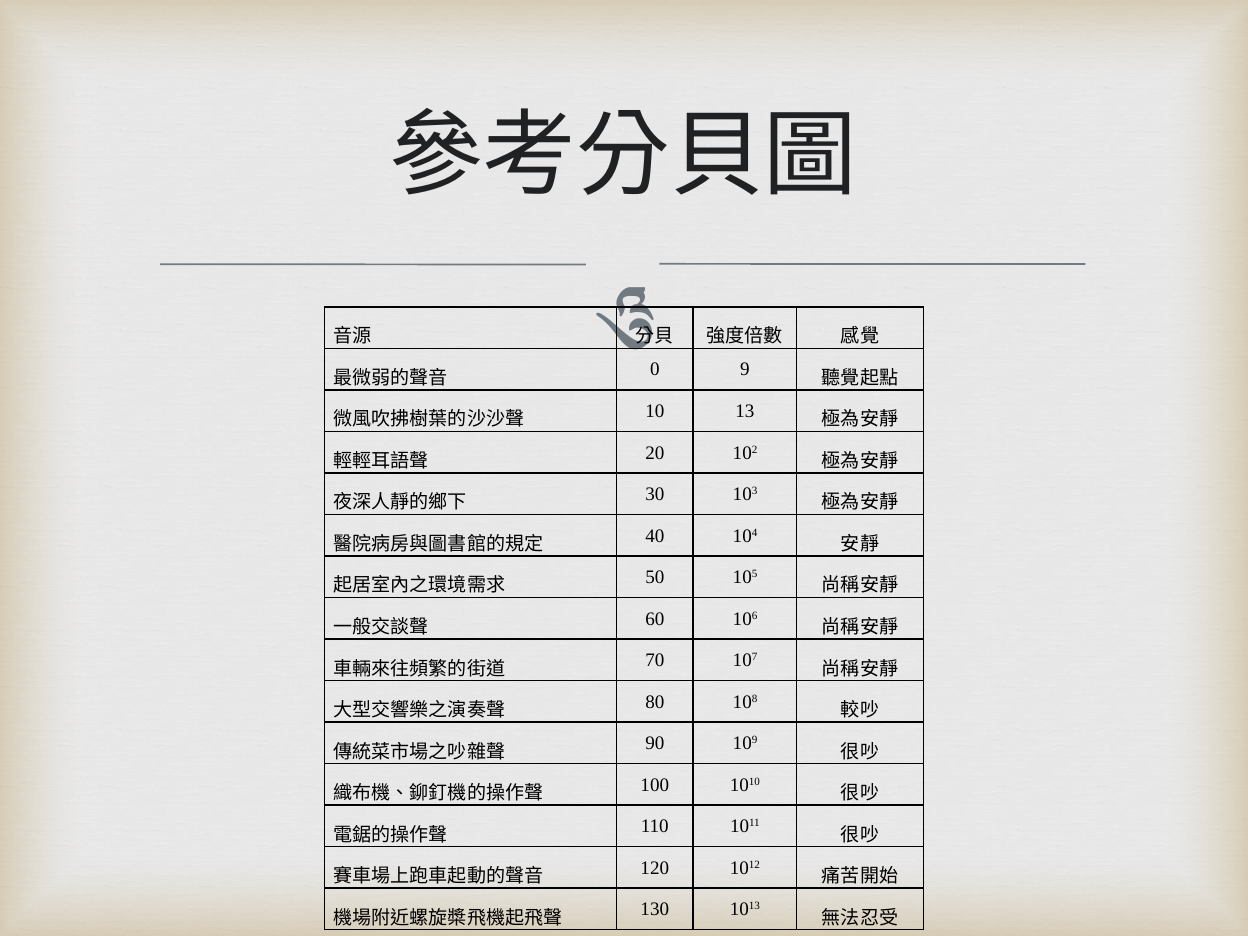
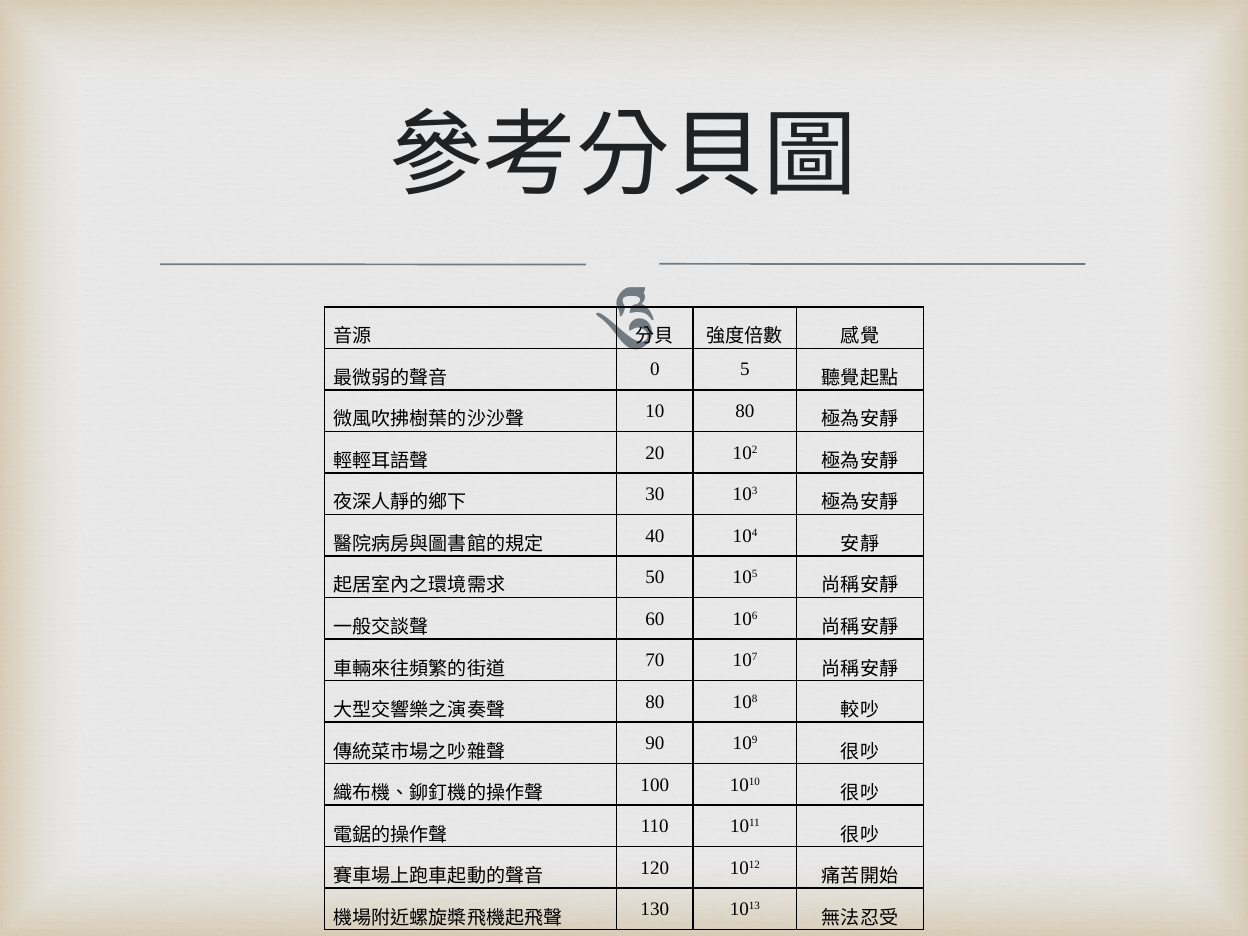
9: 9 -> 5 (745, 370)
10 13: 13 -> 80 (745, 411)
